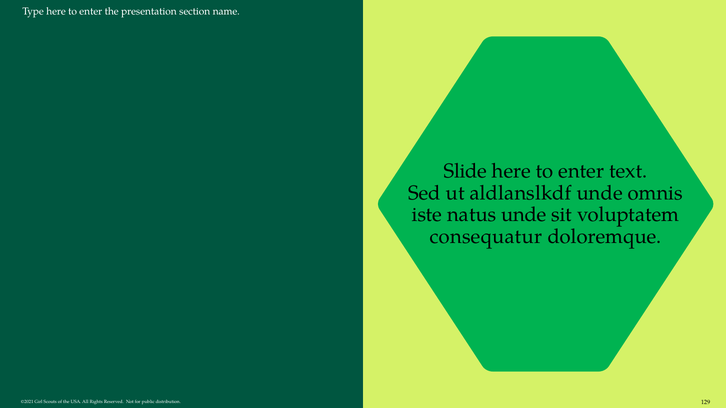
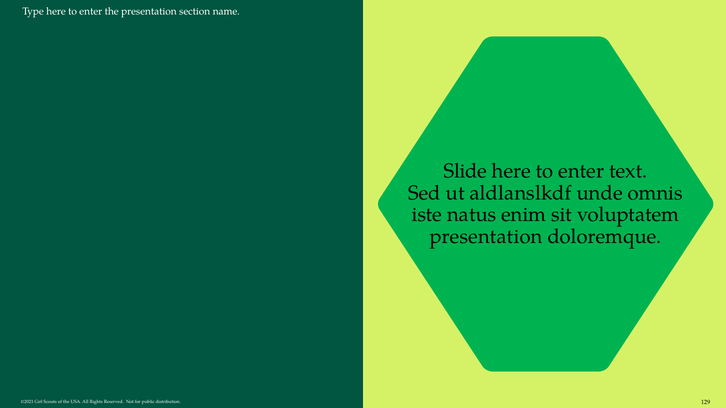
natus unde: unde -> enim (524, 215)
consequatur: consequatur -> presentation (486, 237)
